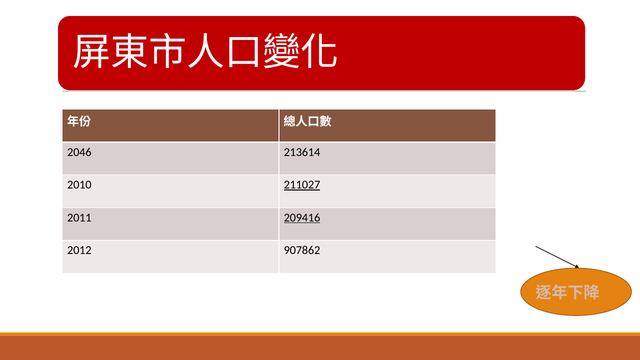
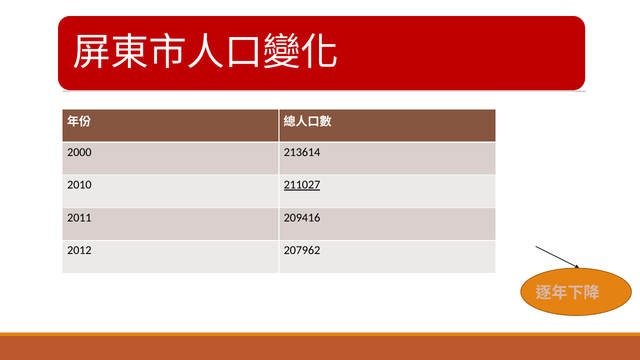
2046: 2046 -> 2000 (79, 152)
209416 underline: present -> none (302, 218)
907862: 907862 -> 207962 (302, 250)
